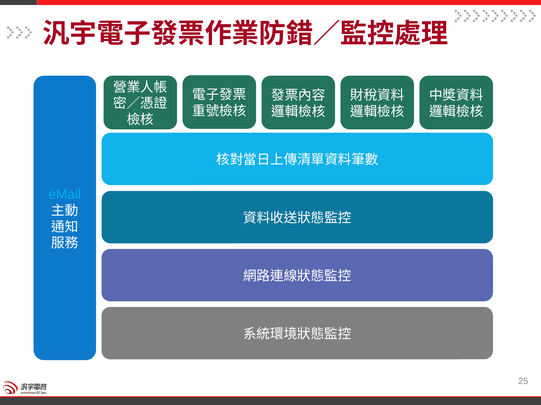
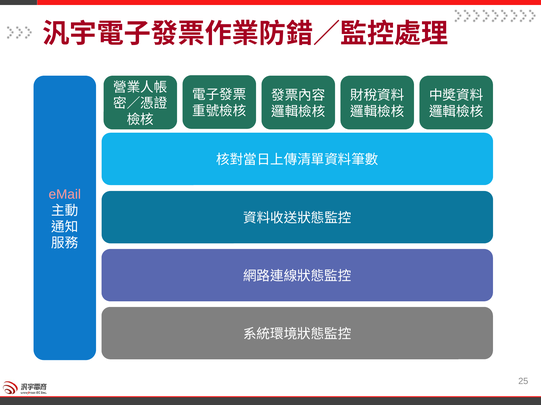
eMail colour: light blue -> pink (65, 195)
